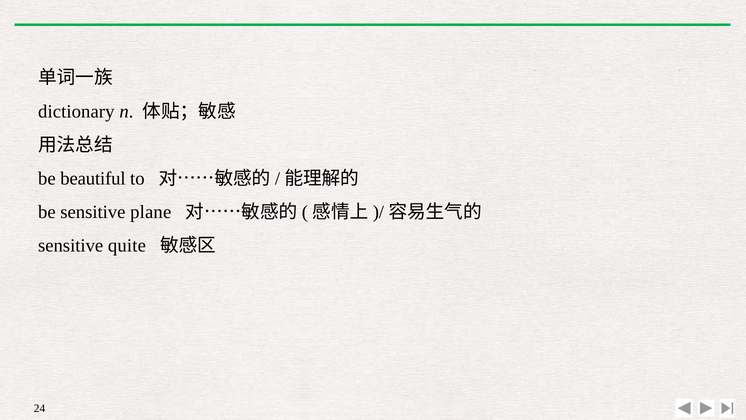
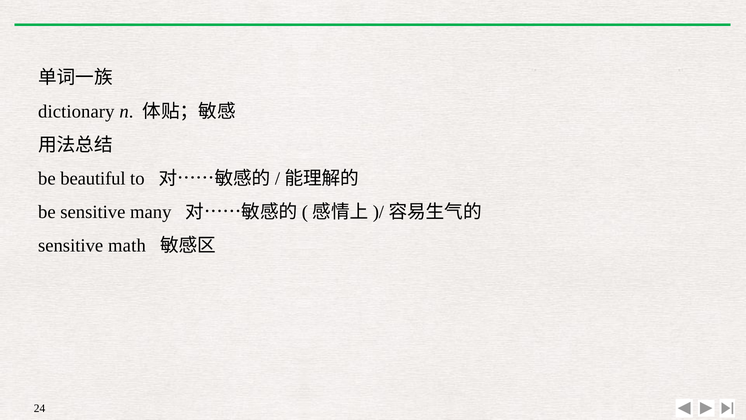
plane: plane -> many (151, 212)
quite: quite -> math (127, 246)
